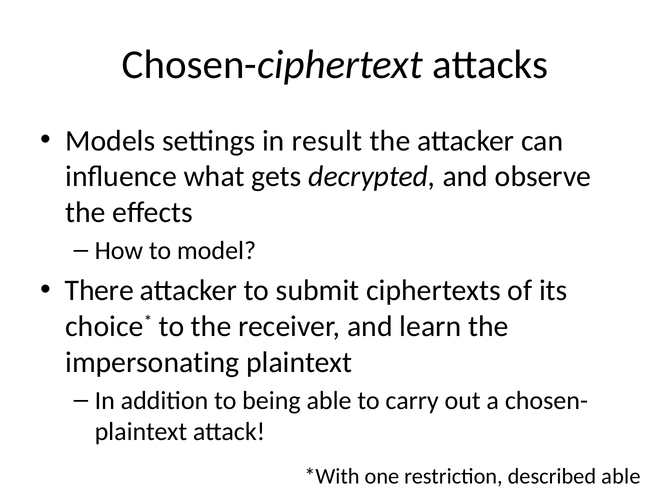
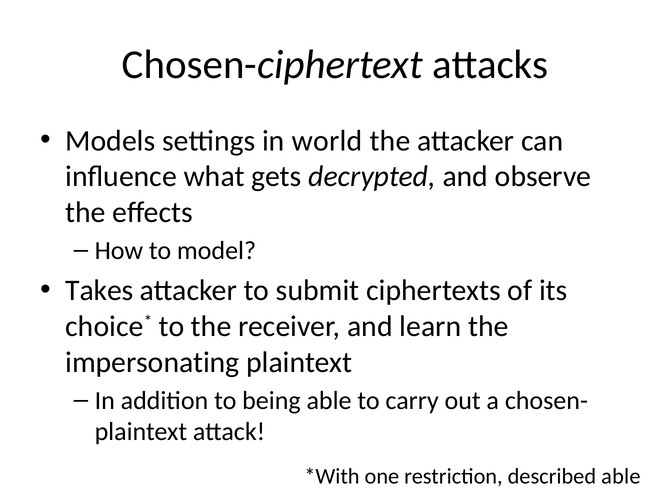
result: result -> world (327, 141)
There: There -> Takes (99, 290)
